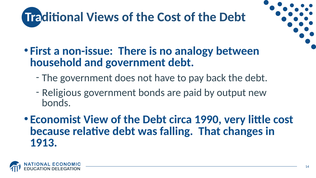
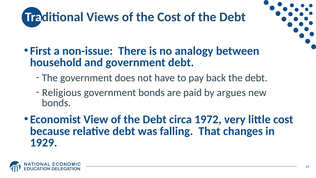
output: output -> argues (231, 92)
1990: 1990 -> 1972 (208, 119)
1913: 1913 -> 1929 (44, 142)
